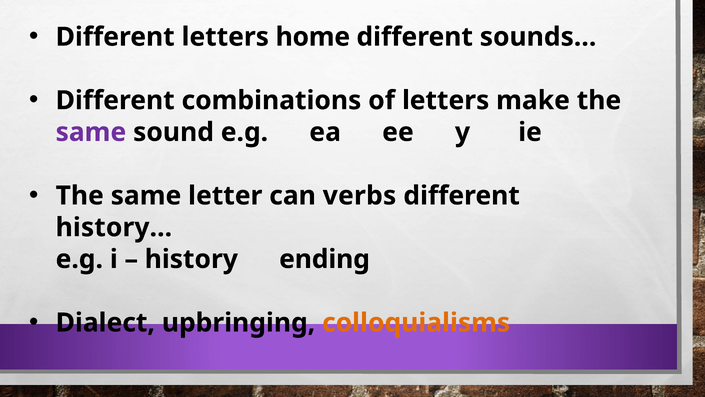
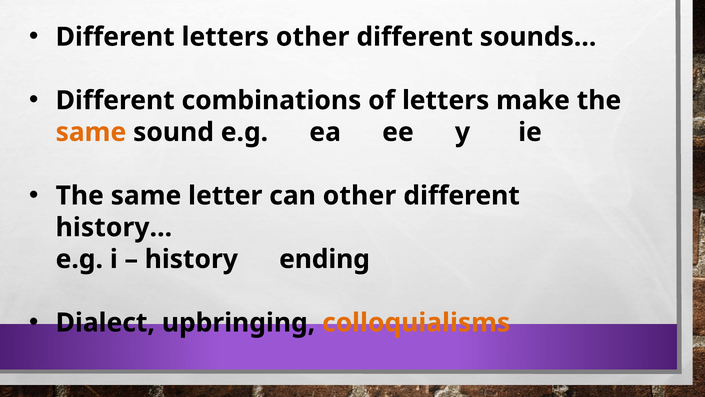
letters home: home -> other (313, 37)
same colour: purple -> orange (91, 132)
can verbs: verbs -> other (360, 196)
